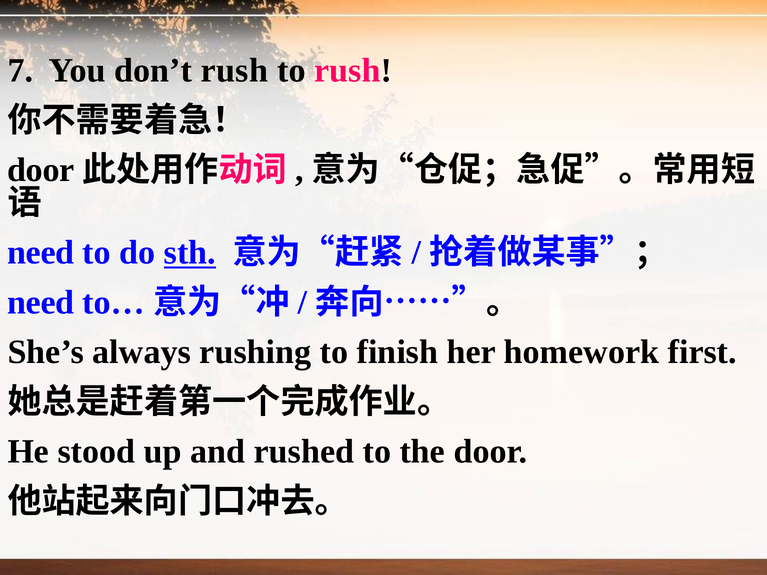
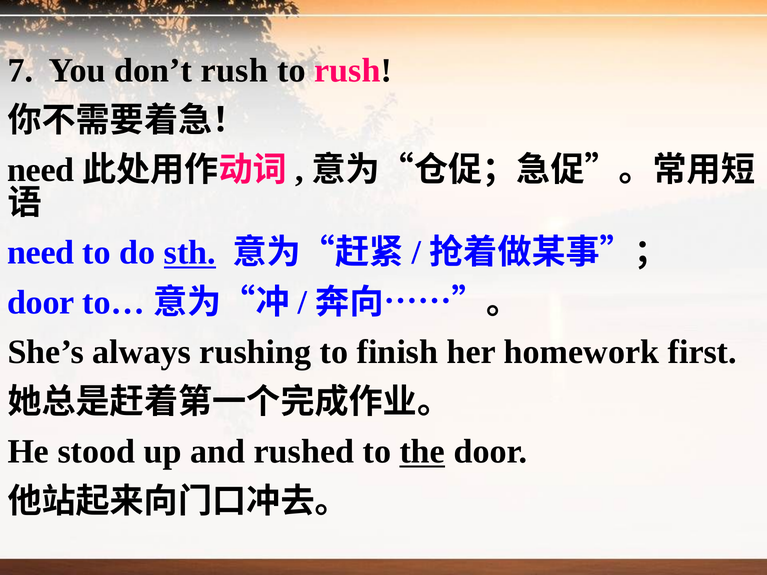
door: door -> need (41, 170)
need: need -> door (41, 303)
the underline: none -> present (422, 452)
